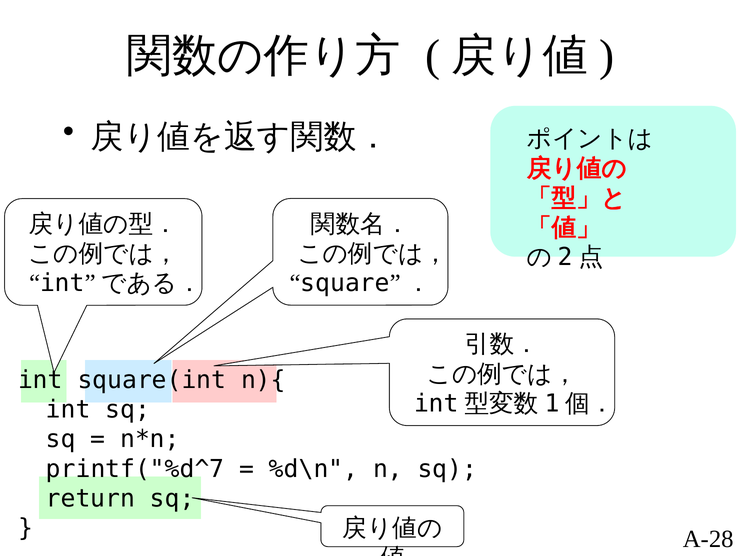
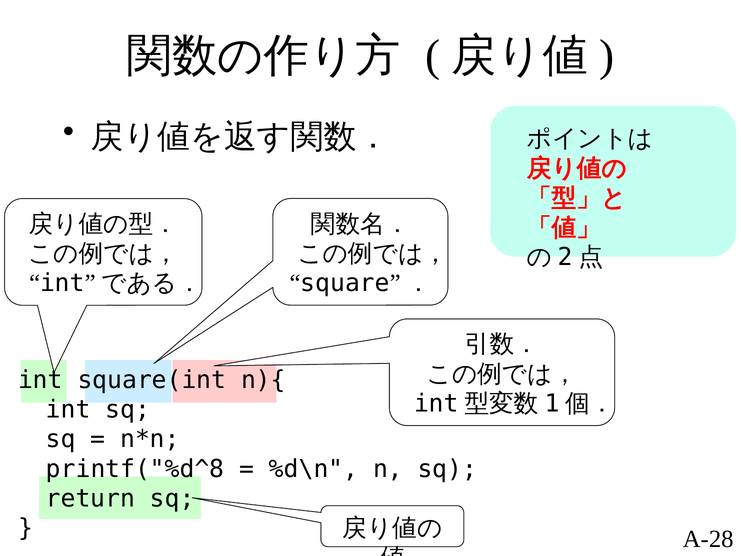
printf("%d^7: printf("%d^7 -> printf("%d^8 (135, 469)
